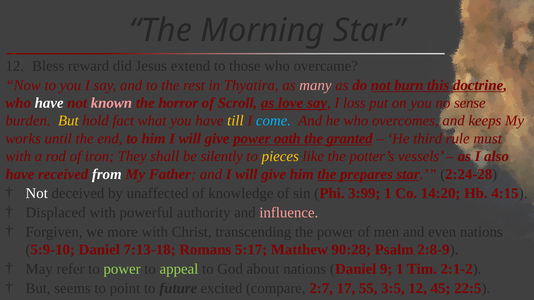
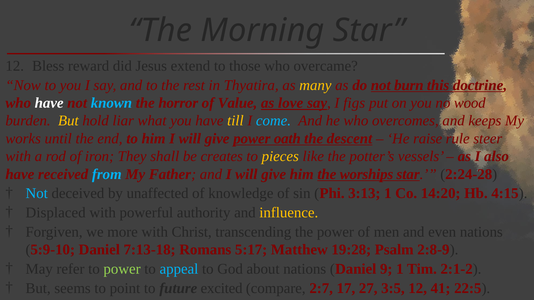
many colour: pink -> yellow (315, 85)
known colour: pink -> light blue (111, 103)
Scroll: Scroll -> Value (237, 103)
loss: loss -> figs (354, 103)
sense: sense -> wood (470, 103)
fact: fact -> liar (123, 121)
granted: granted -> descent (350, 139)
third: third -> raise (428, 139)
must: must -> steer (488, 139)
silently: silently -> creates (222, 157)
from colour: white -> light blue (107, 174)
prepares: prepares -> worships (367, 174)
Not colour: white -> light blue (37, 194)
3:99: 3:99 -> 3:13 (364, 194)
influence colour: pink -> yellow (289, 213)
90:28: 90:28 -> 19:28 (351, 250)
appeal colour: light green -> light blue (179, 269)
55: 55 -> 27 (368, 289)
45: 45 -> 41 (441, 289)
